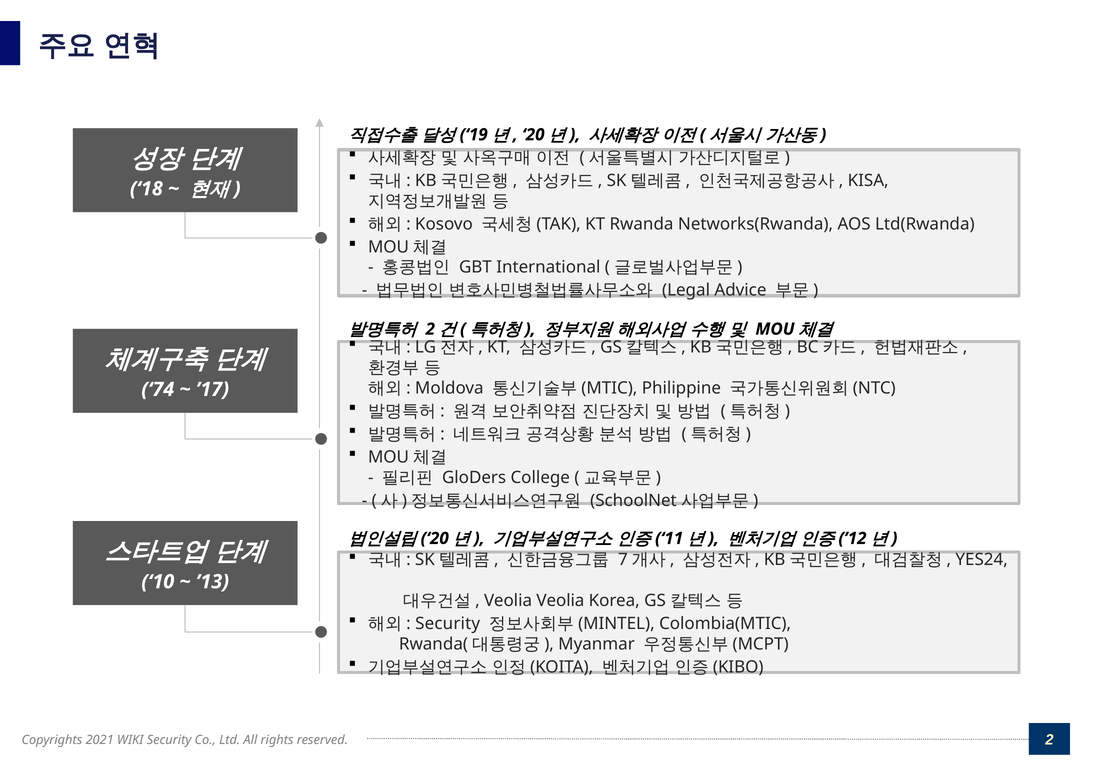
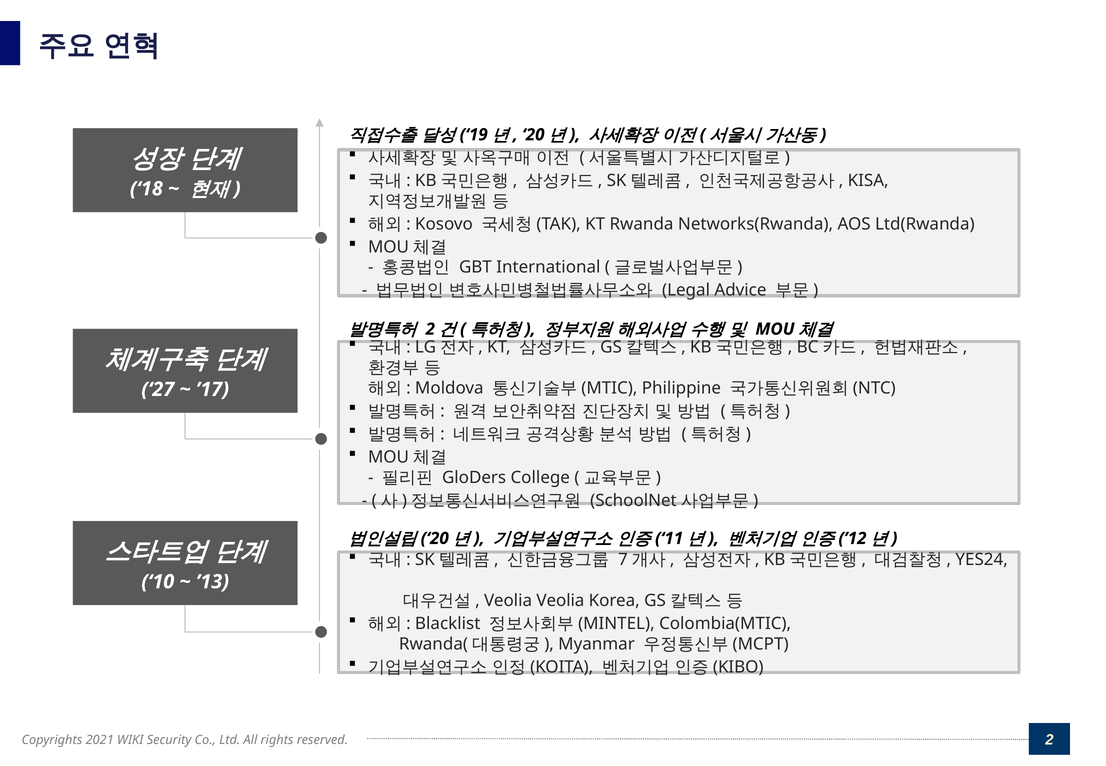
74: 74 -> 27 (158, 389)
Security: Security -> Blacklist (448, 623)
